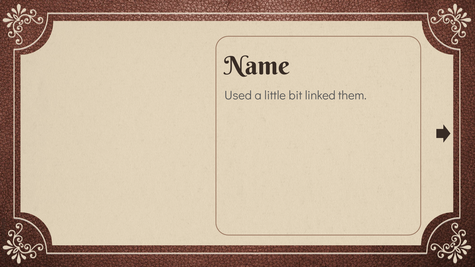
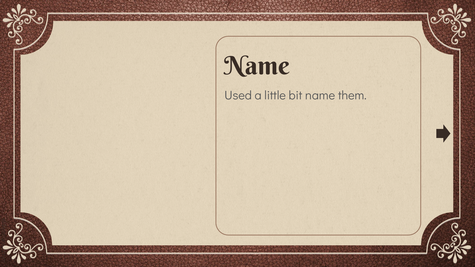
bit linked: linked -> name (320, 95)
